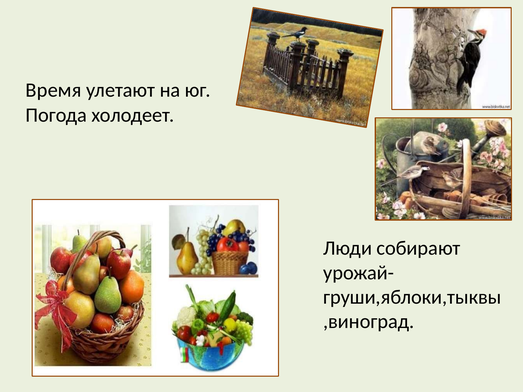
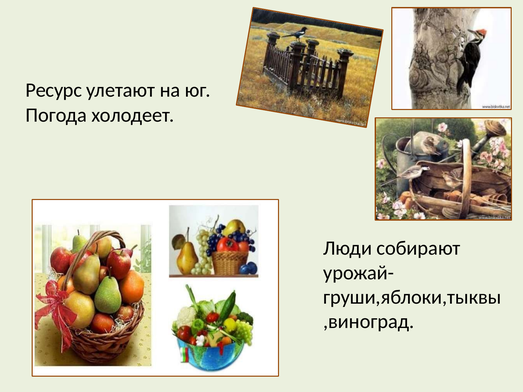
Время: Время -> Ресурс (54, 90)
